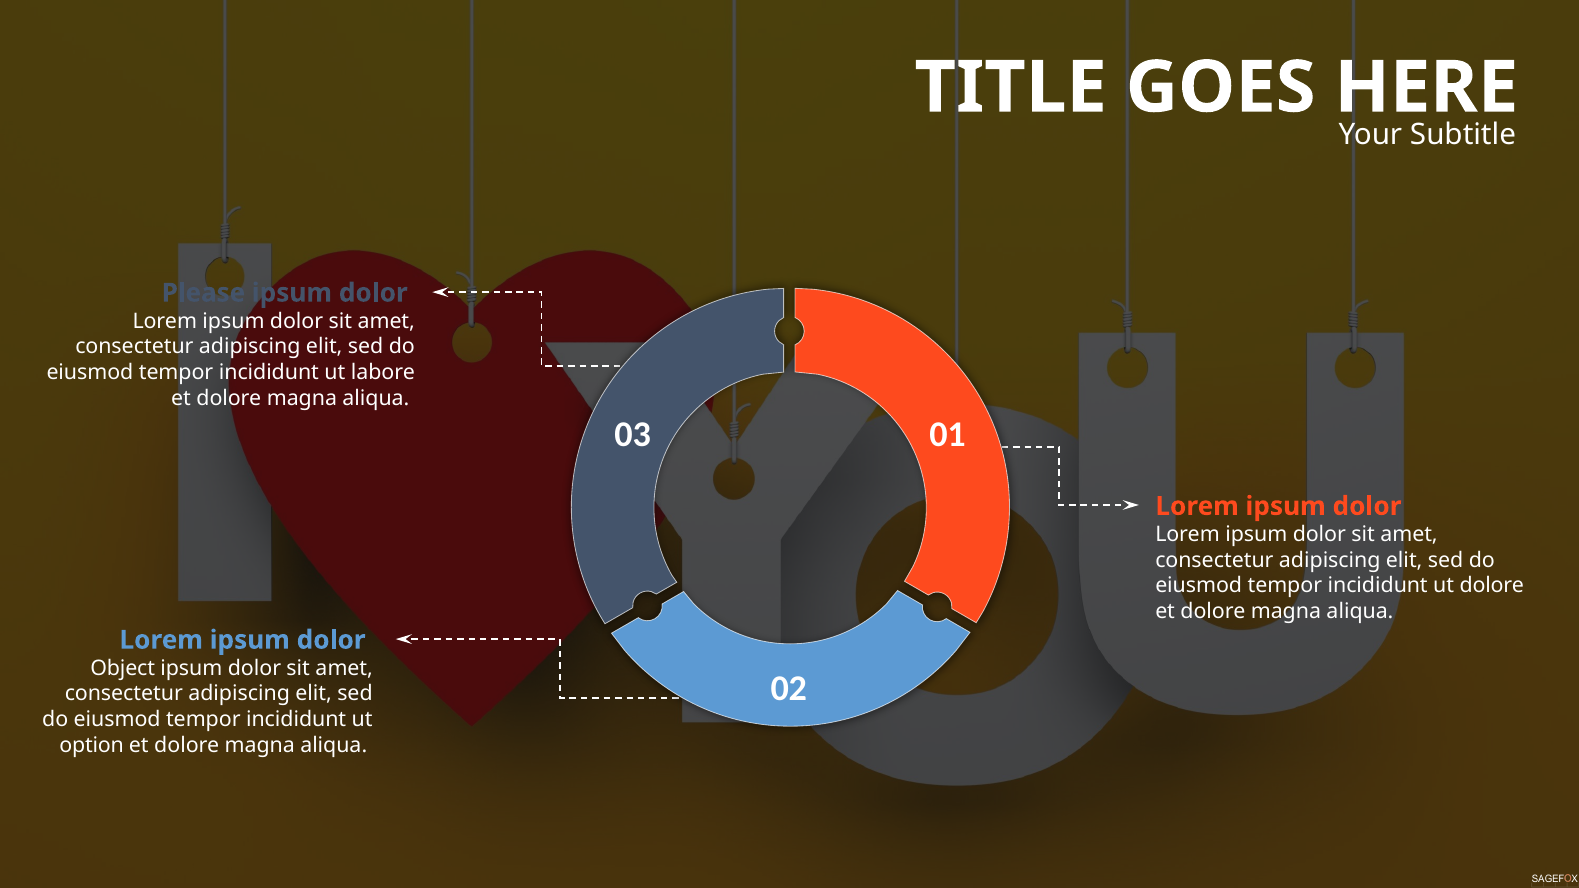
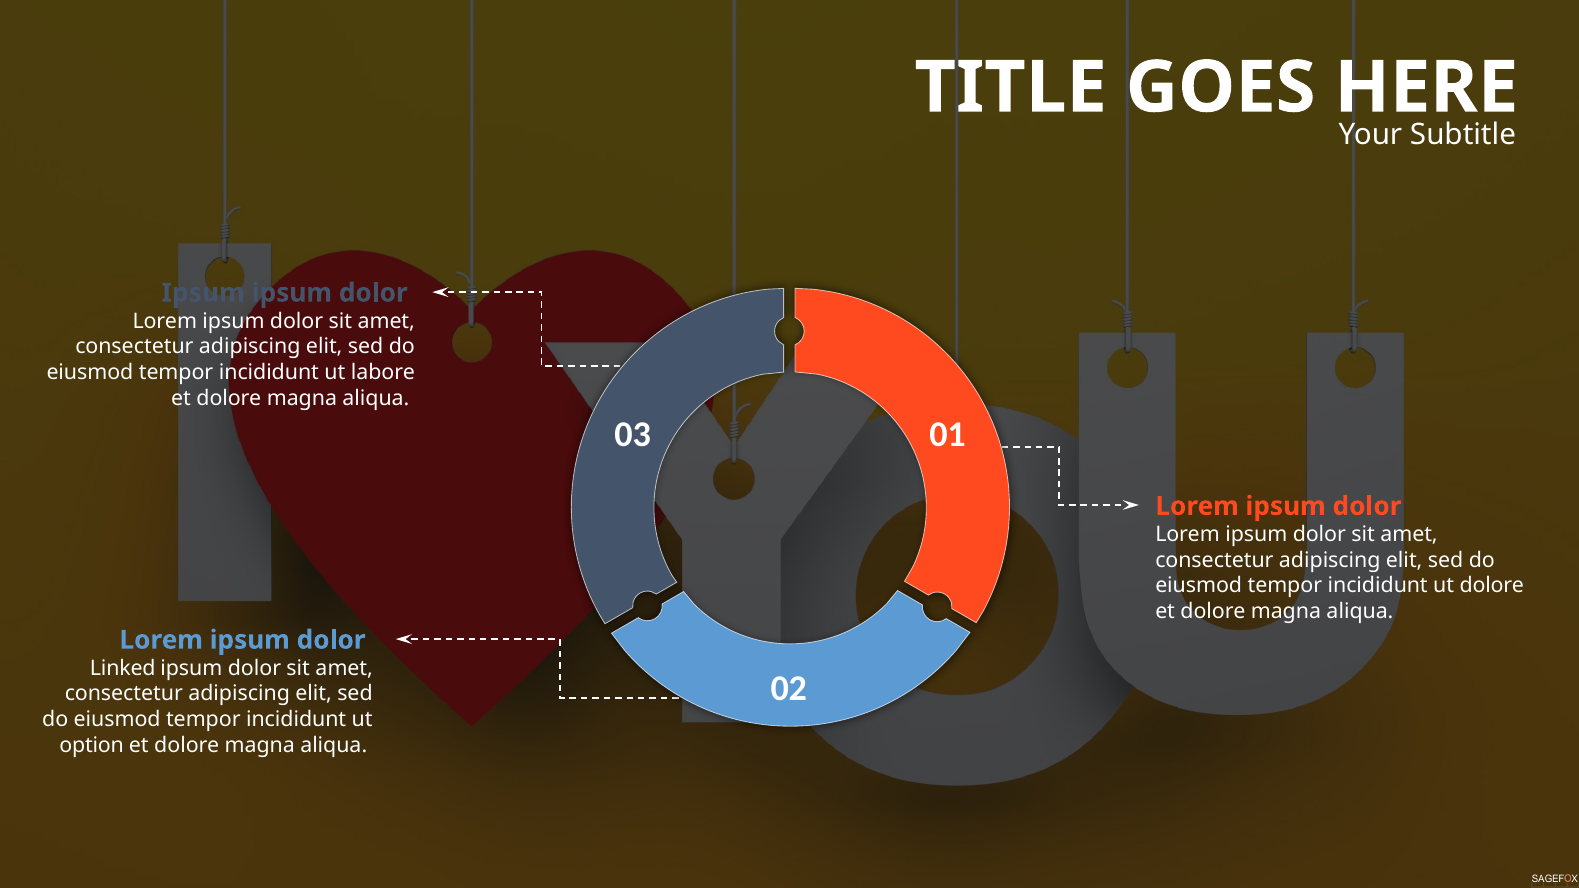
Please: Please -> Ipsum (203, 293)
Object: Object -> Linked (123, 668)
